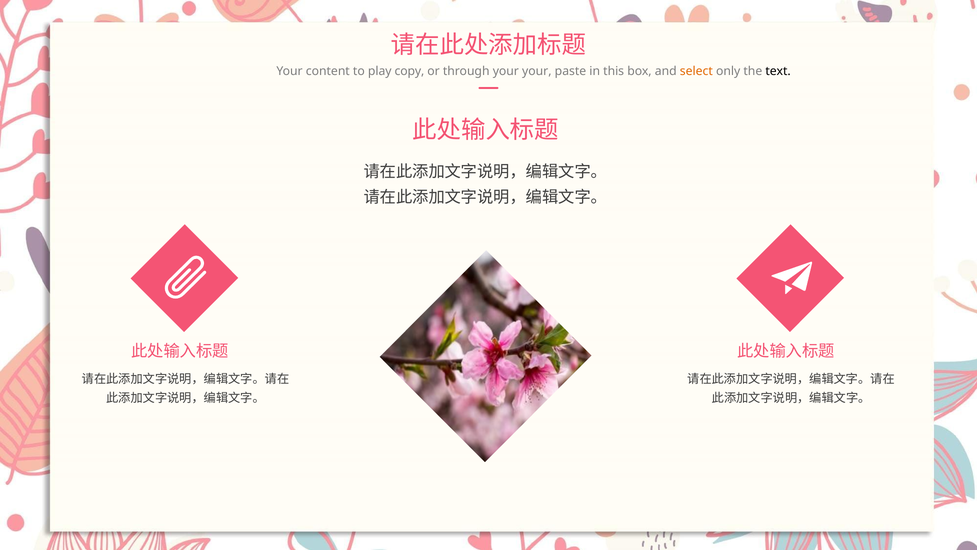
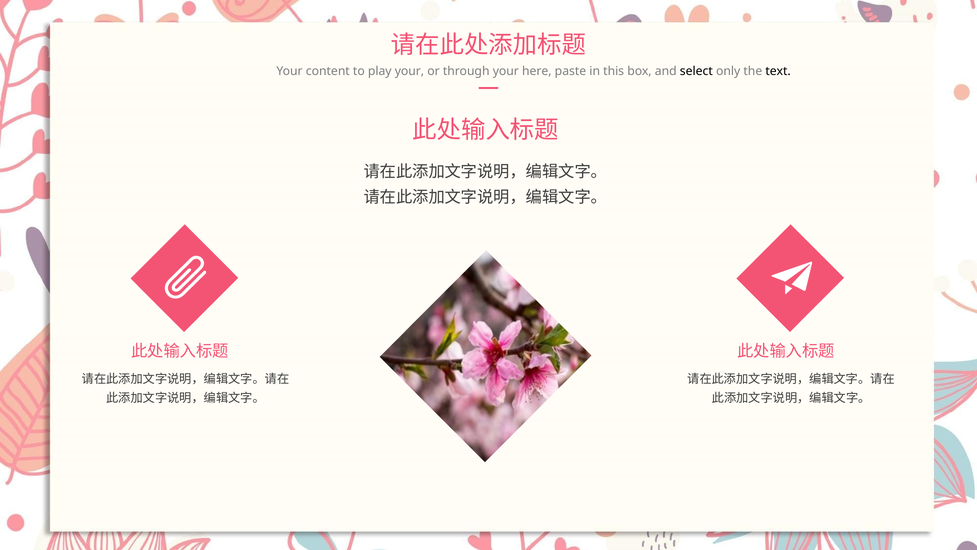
play copy: copy -> your (409, 71)
your your: your -> here (537, 71)
select colour: orange -> black (696, 71)
